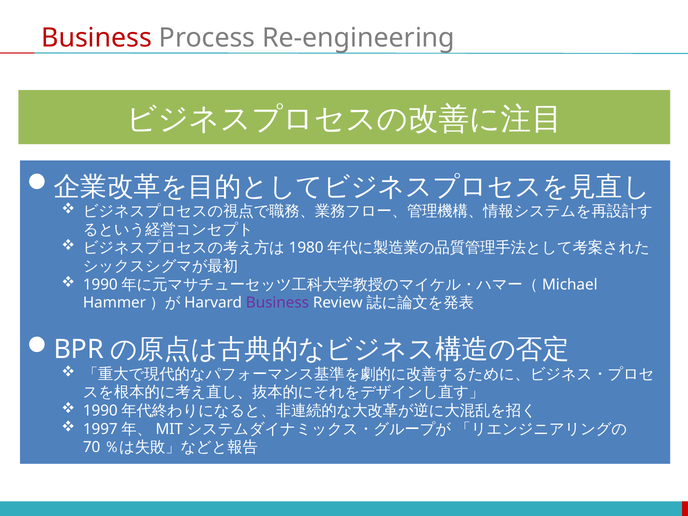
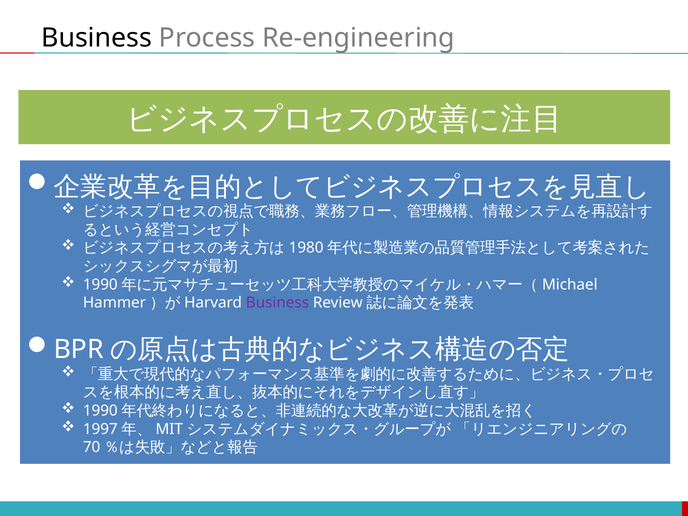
Business colour: red -> black (97, 38)
